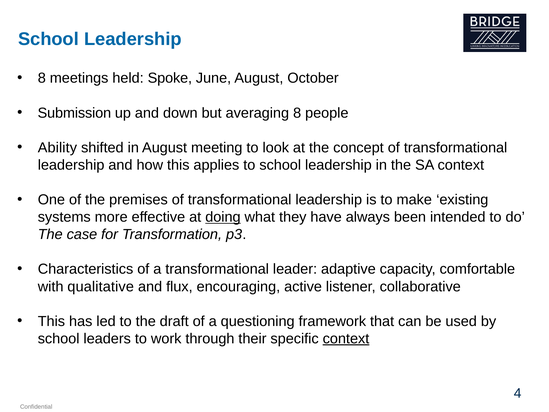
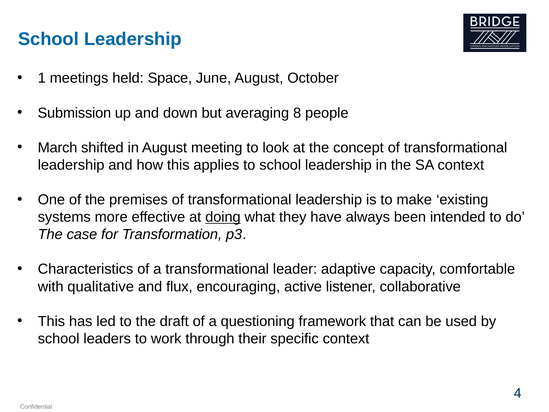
8: 8 -> 1 (42, 78)
Spoke: Spoke -> Space (170, 78)
Ability: Ability -> March (58, 148)
context underline: present -> none (346, 338)
